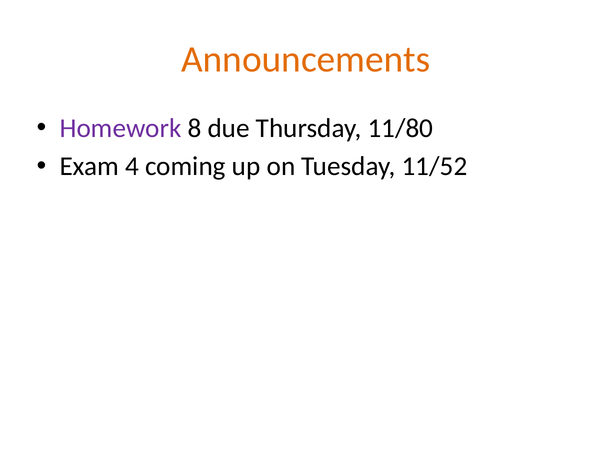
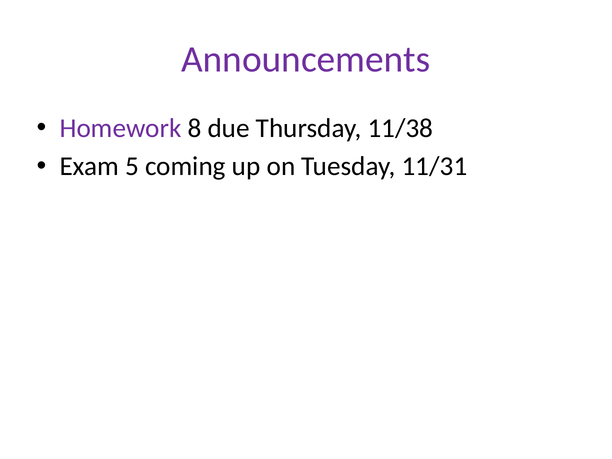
Announcements colour: orange -> purple (306, 59)
11/80: 11/80 -> 11/38 (400, 128)
4: 4 -> 5 (132, 166)
11/52: 11/52 -> 11/31 (434, 166)
